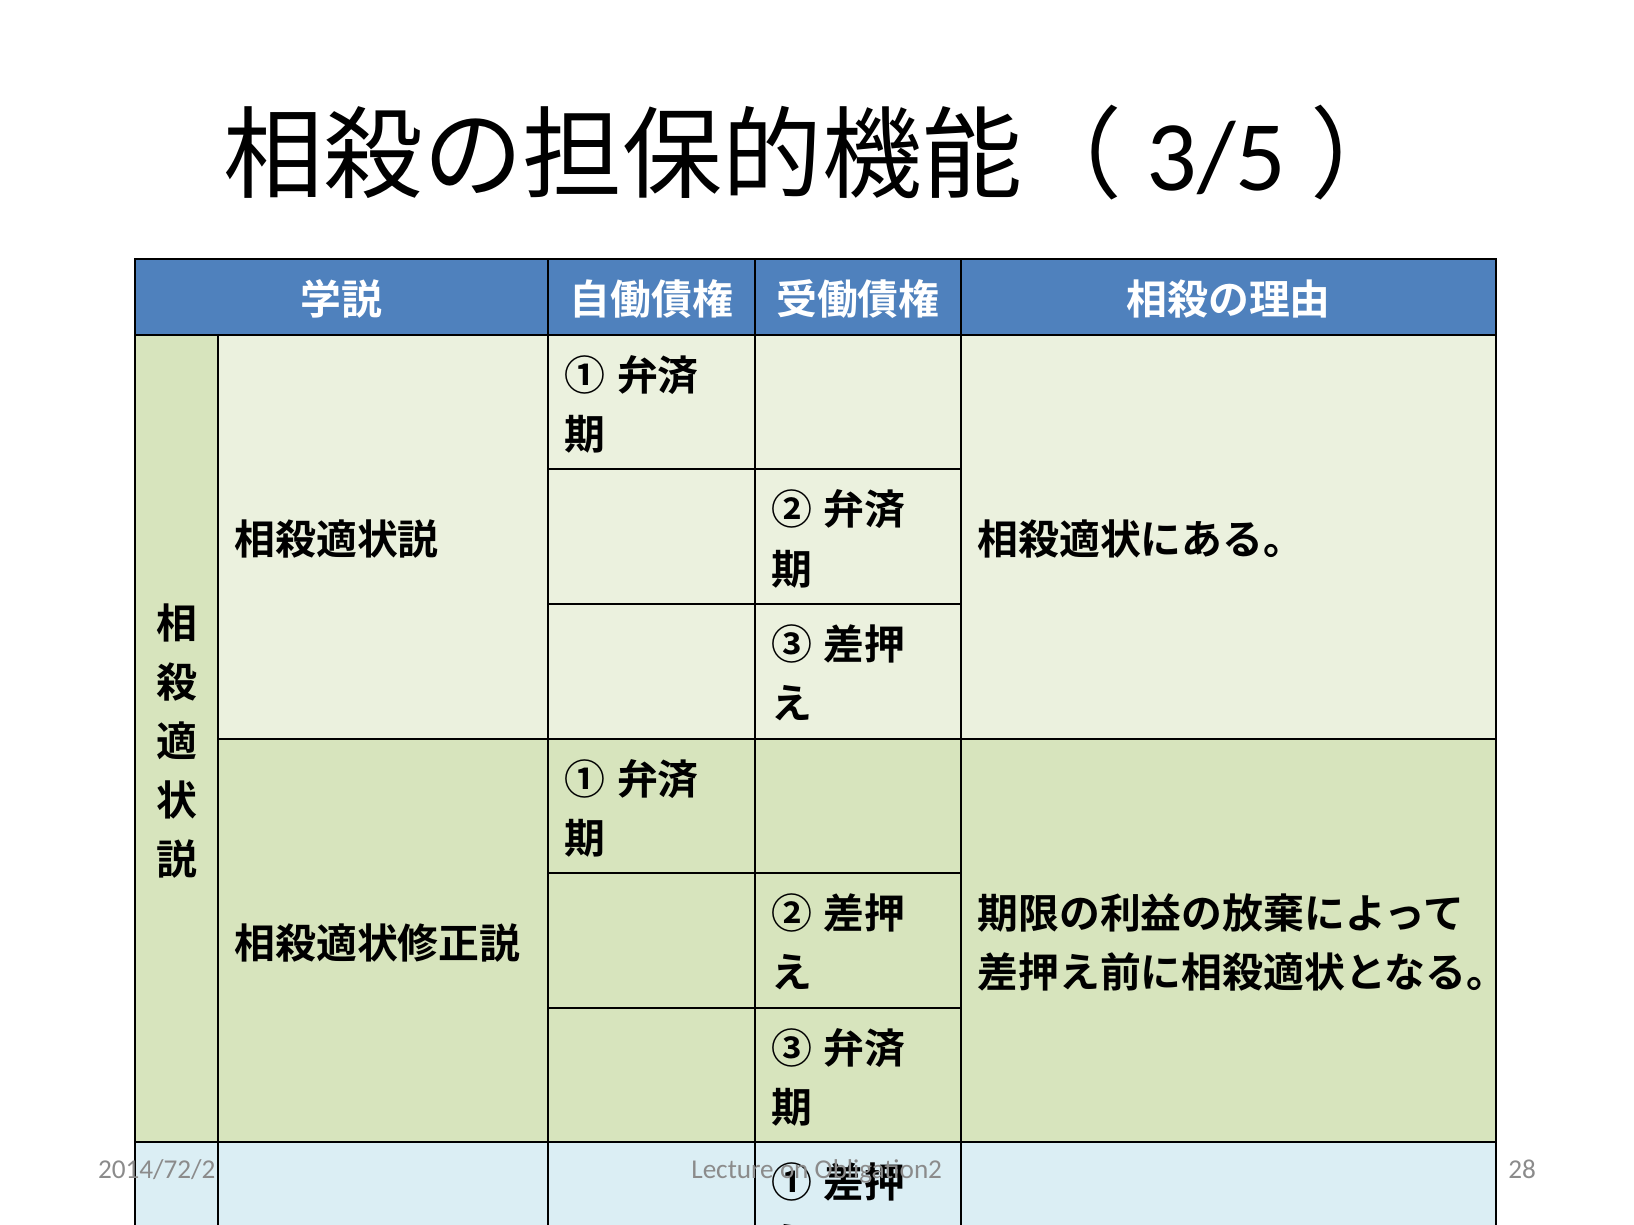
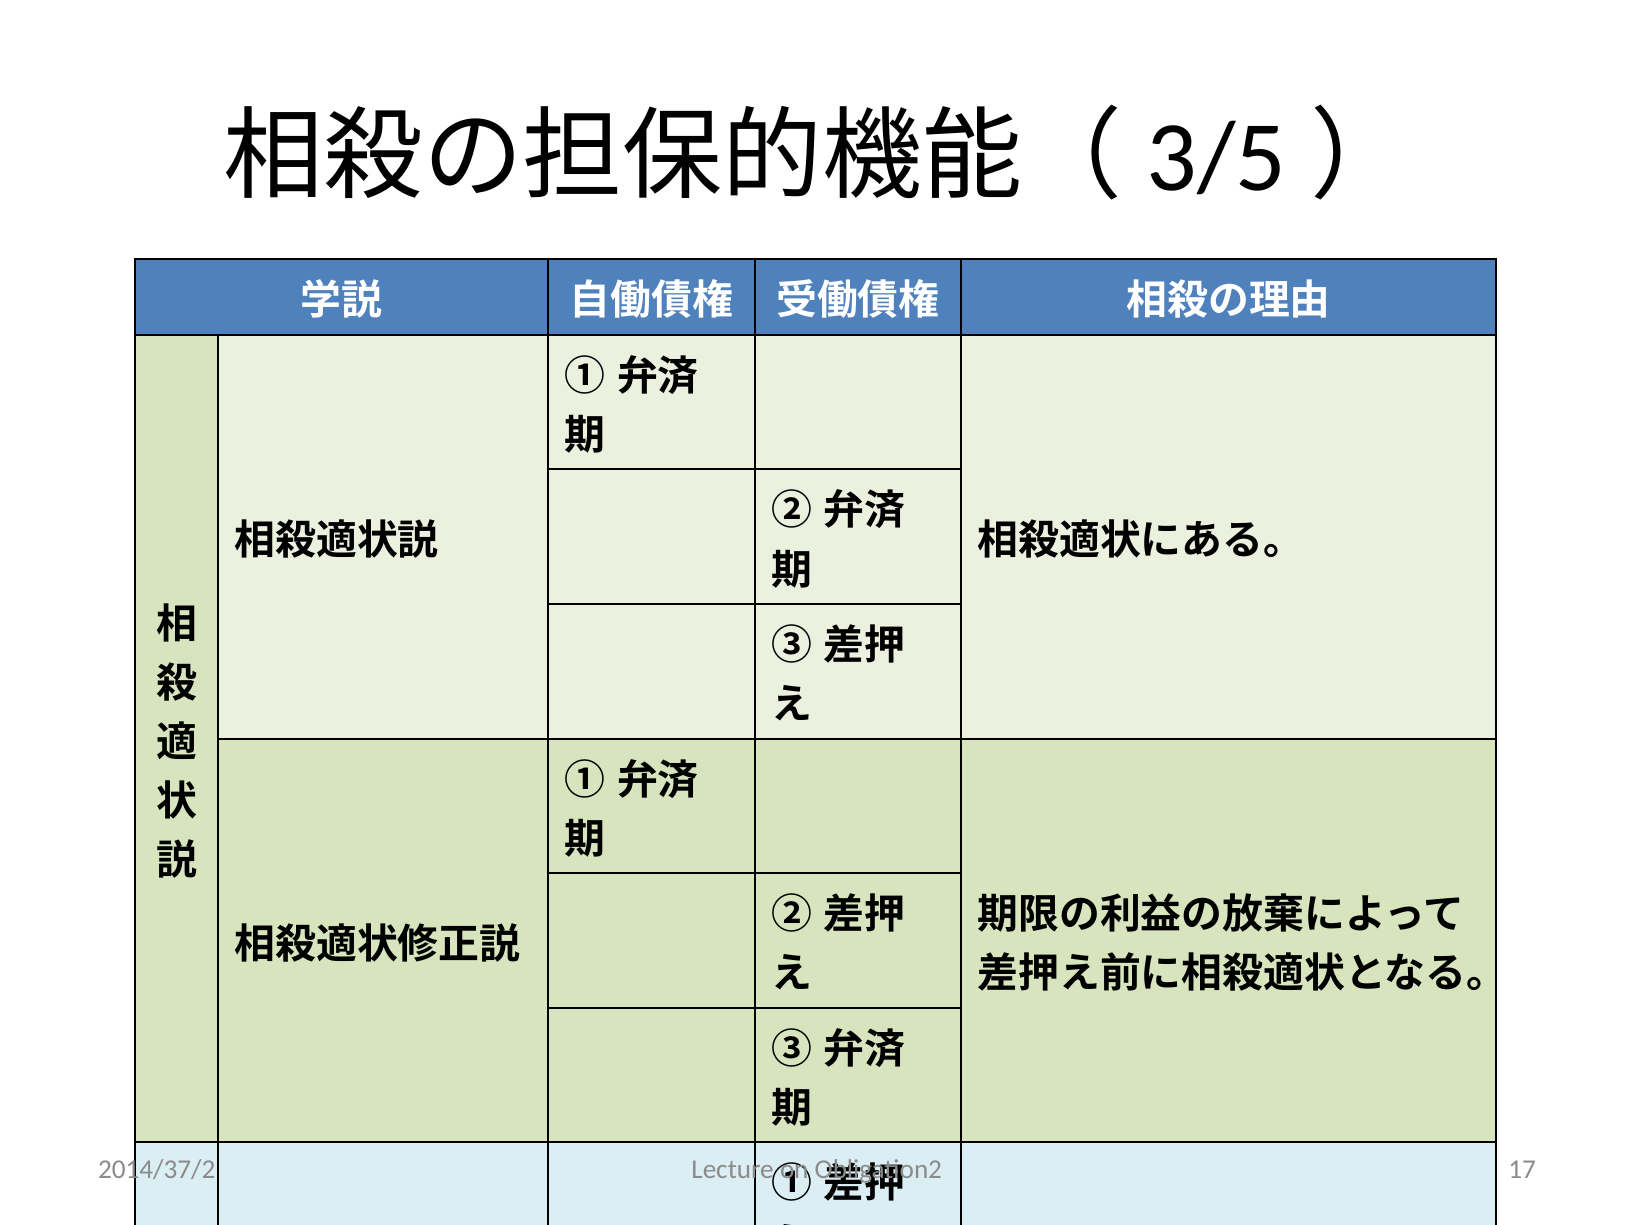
2014/72/2: 2014/72/2 -> 2014/37/2 (157, 1170)
28: 28 -> 17 (1522, 1170)
